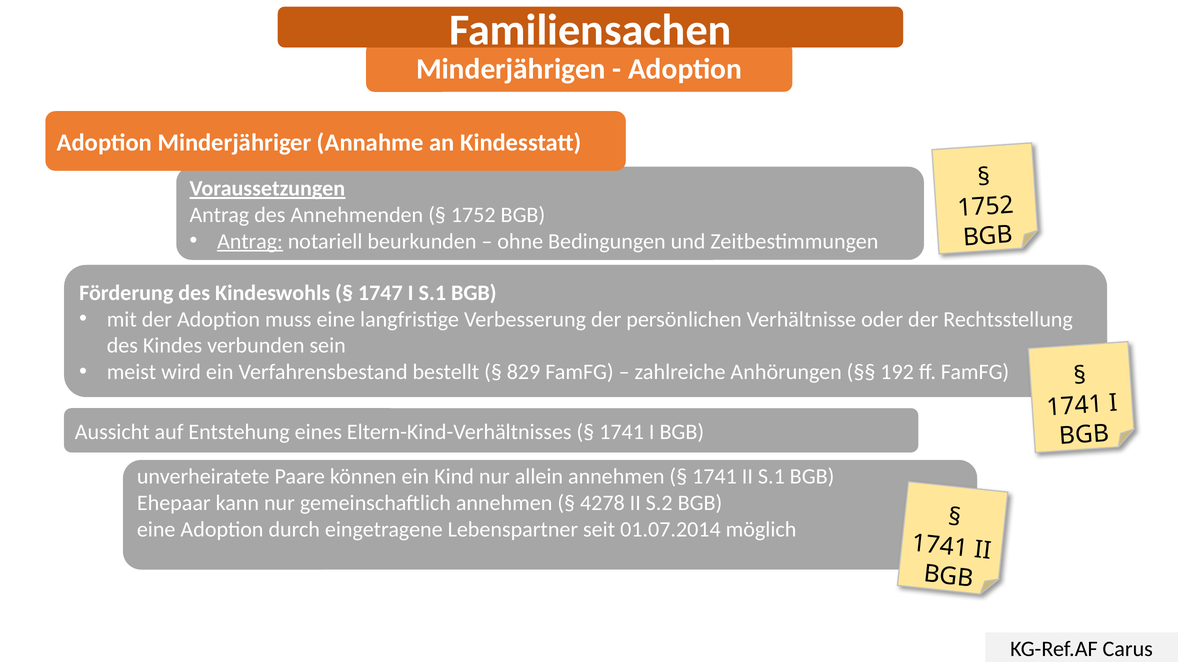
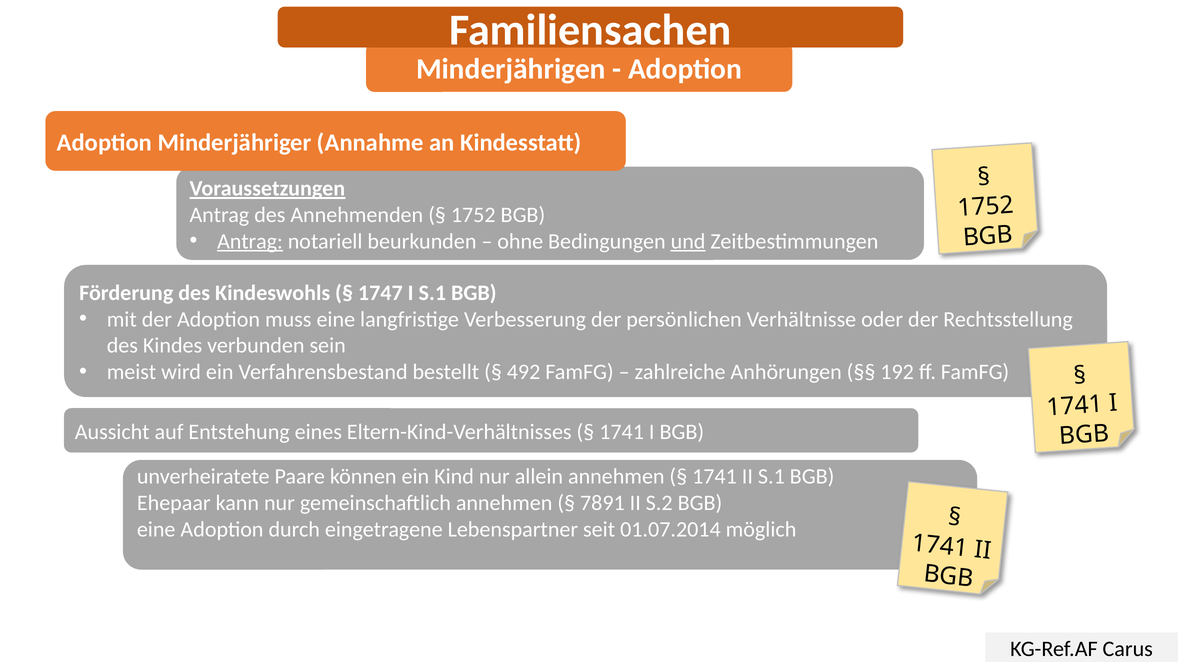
und underline: none -> present (688, 242)
829: 829 -> 492 (524, 373)
4278: 4278 -> 7891 (602, 504)
